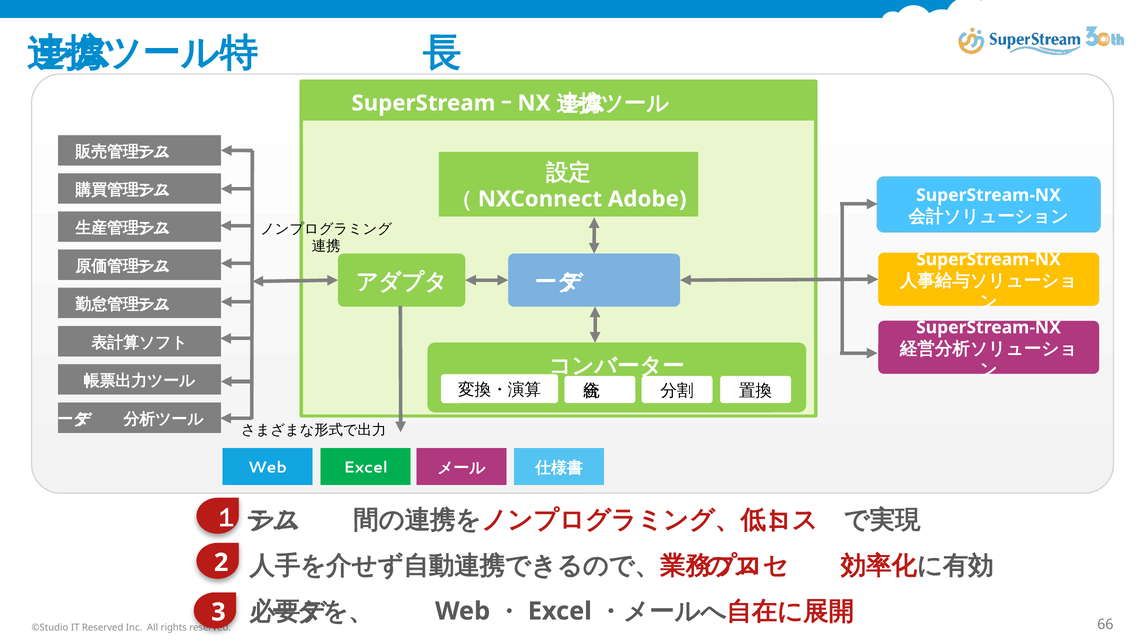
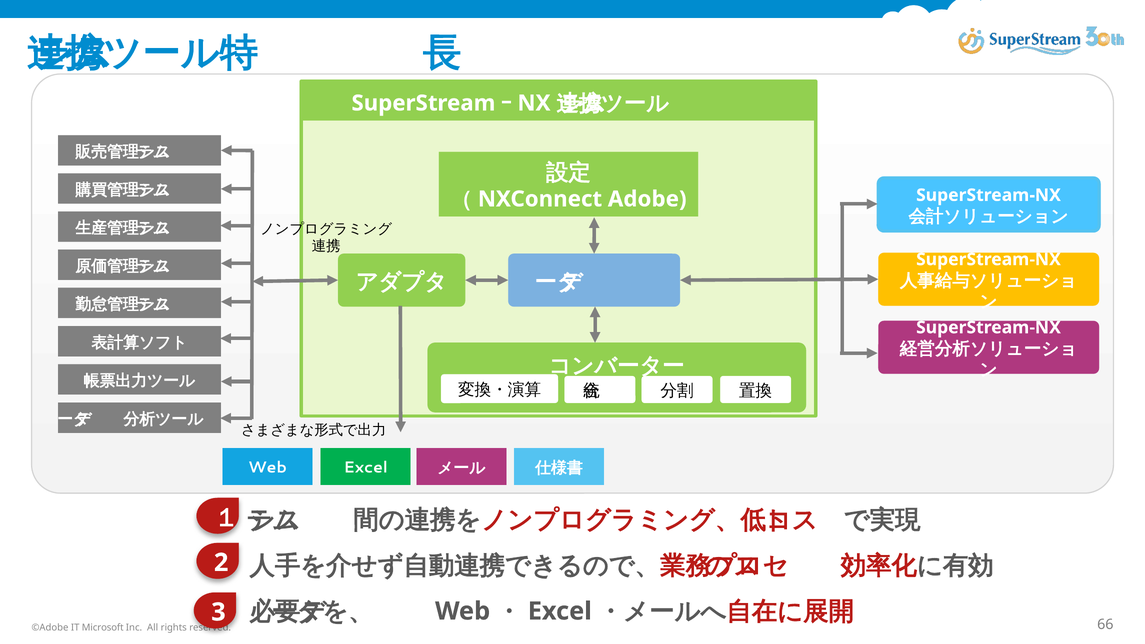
©Studio: ©Studio -> ©Adobe (50, 628)
IT Reserved: Reserved -> Microsoft (103, 628)
